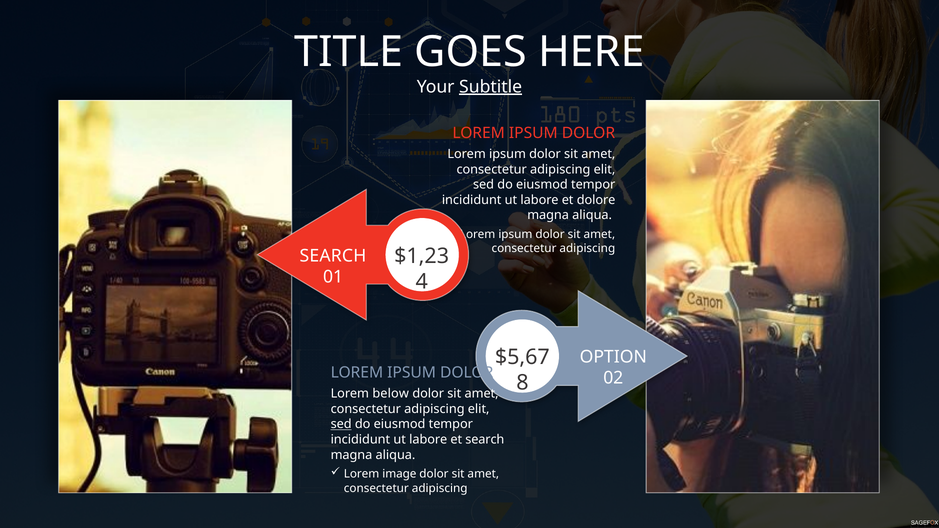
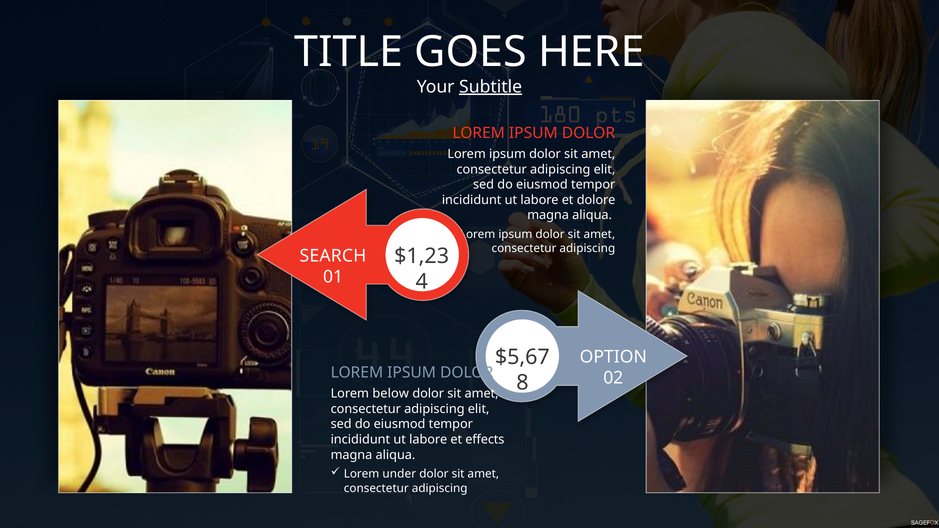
sed underline: present -> none (341, 424)
et search: search -> effects (485, 440)
image: image -> under (399, 474)
